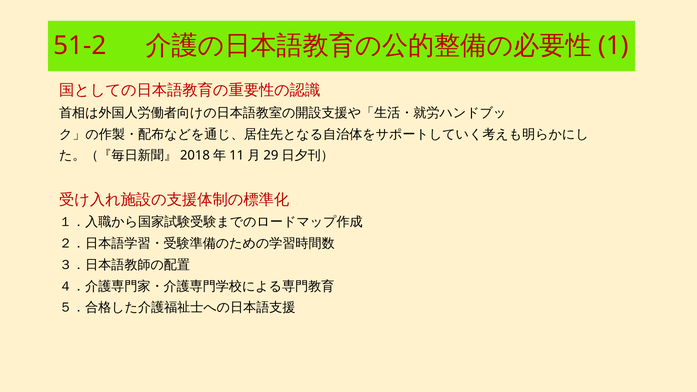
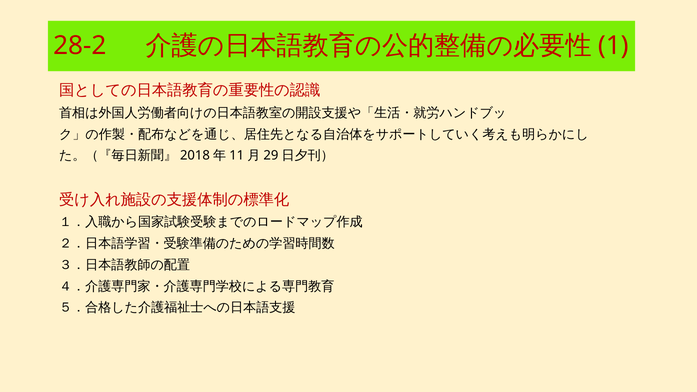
51-2: 51-2 -> 28-2 (80, 46)
